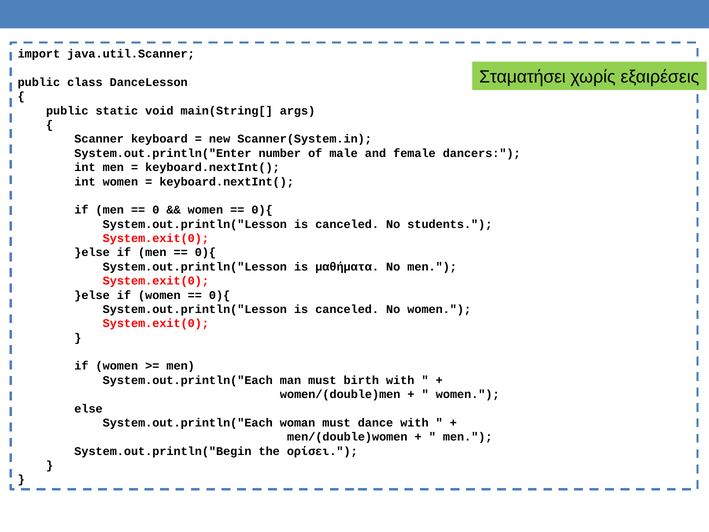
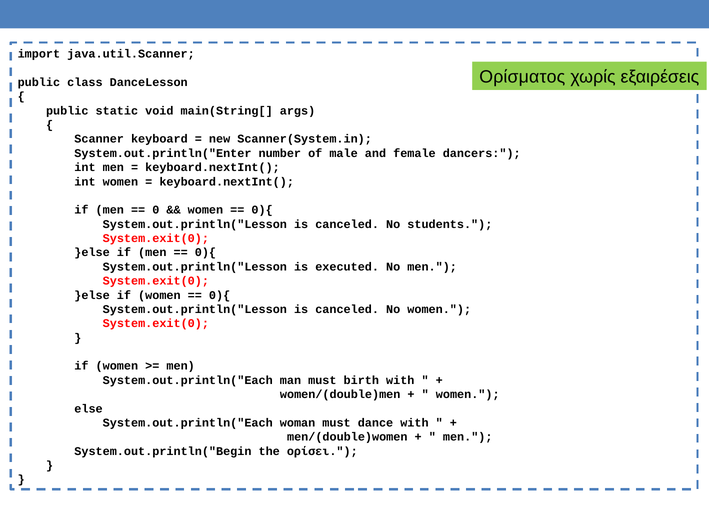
Σταματήσει: Σταματήσει -> Ορίσματος (522, 77)
μαθήματα: μαθήματα -> executed (347, 267)
